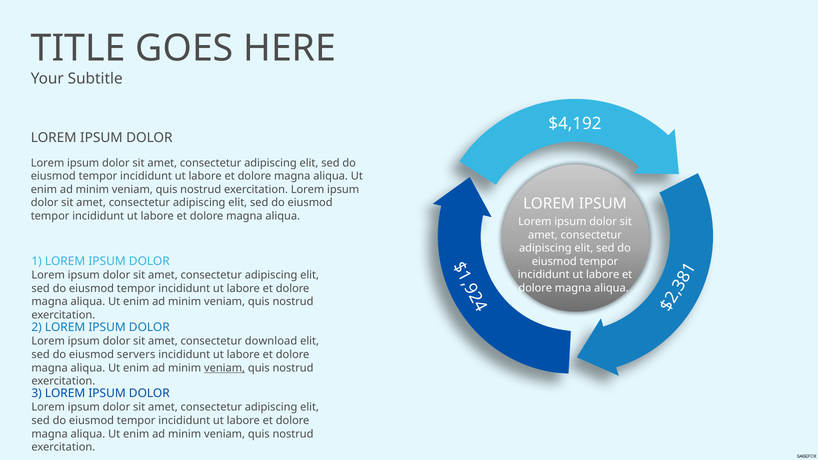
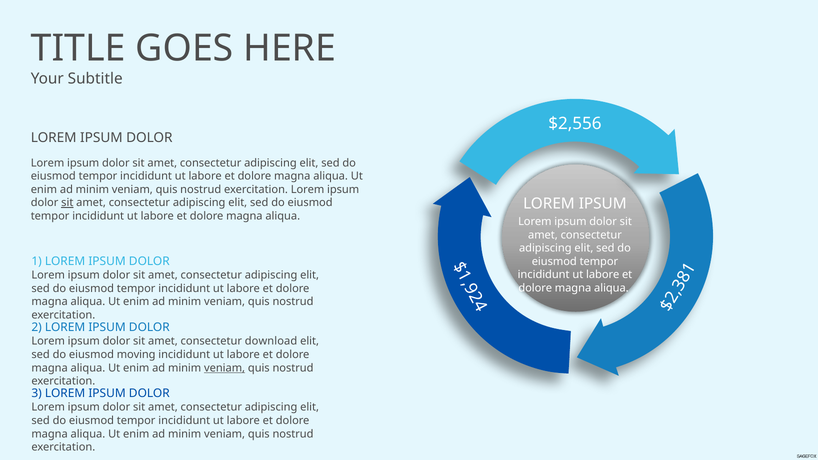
$4,192: $4,192 -> $2,556 (575, 124)
sit underline: none -> present (67, 203)
servers: servers -> moving (136, 355)
